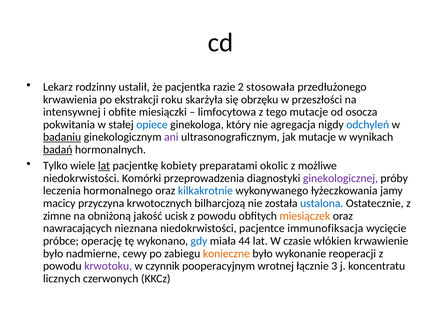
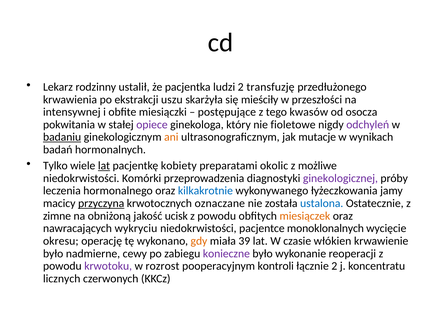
razie: razie -> ludzi (224, 87)
stosowała: stosowała -> transfuzję (270, 87)
roku: roku -> uszu (172, 100)
obrzęku: obrzęku -> mieściły (260, 100)
limfocytowa: limfocytowa -> postępujące (227, 112)
tego mutacje: mutacje -> kwasów (309, 112)
opiece colour: blue -> purple (152, 125)
agregacja: agregacja -> fioletowe (293, 125)
odchyleń colour: blue -> purple (368, 125)
ani colour: purple -> orange (171, 137)
badań underline: present -> none (58, 150)
przyczyna underline: none -> present (101, 204)
bilharcjozą: bilharcjozą -> oznaczane (220, 204)
nieznana: nieznana -> wykryciu (136, 229)
immunofiksacja: immunofiksacja -> monoklonalnych (325, 229)
próbce: próbce -> okresu (61, 242)
gdy colour: blue -> orange (199, 242)
44: 44 -> 39 (244, 242)
konieczne colour: orange -> purple (226, 254)
czynnik: czynnik -> rozrost (162, 267)
wrotnej: wrotnej -> kontroli (276, 267)
łącznie 3: 3 -> 2 (334, 267)
